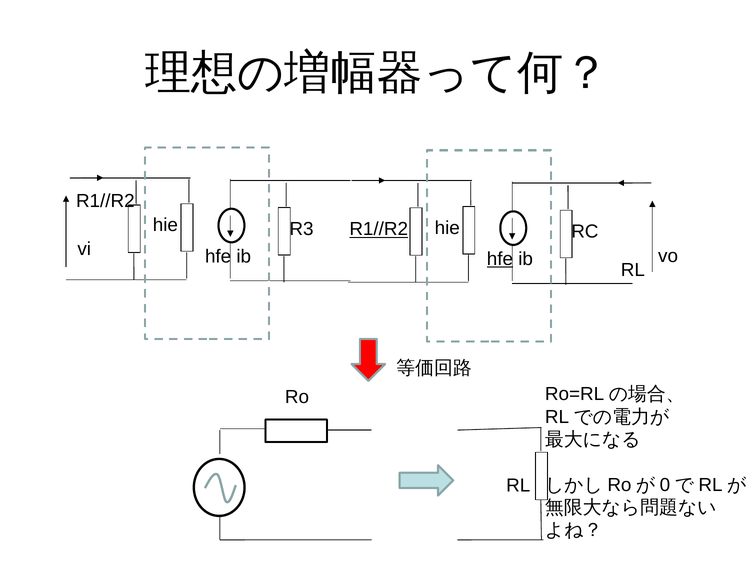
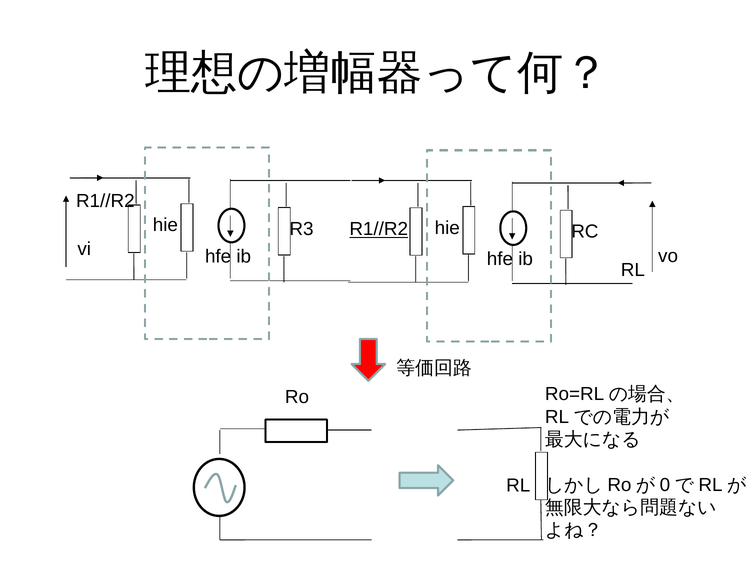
hfe underline: present -> none (500, 259)
